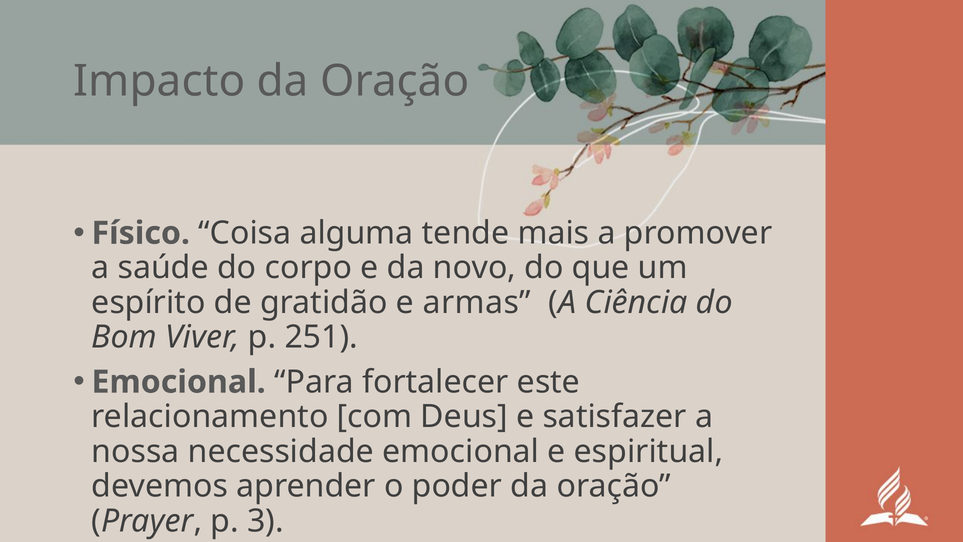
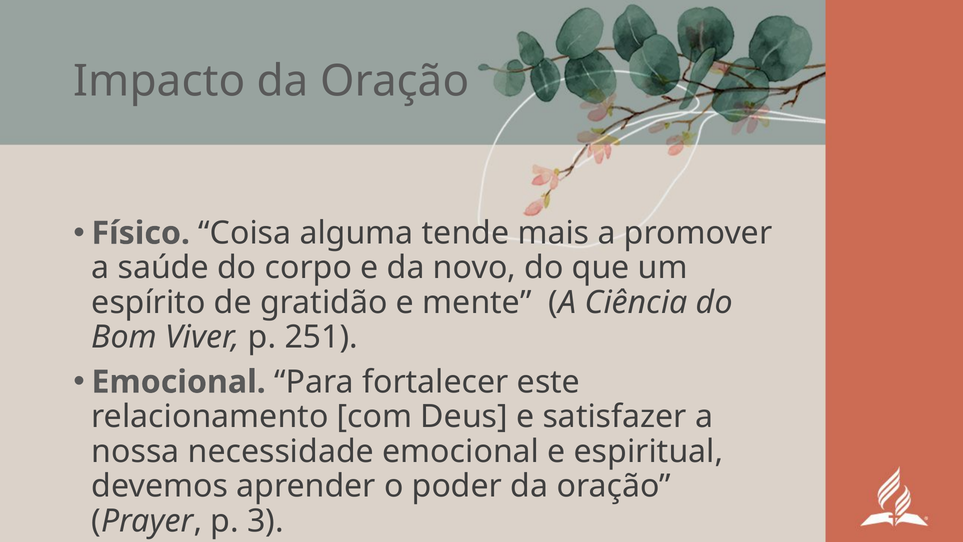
armas: armas -> mente (477, 302)
